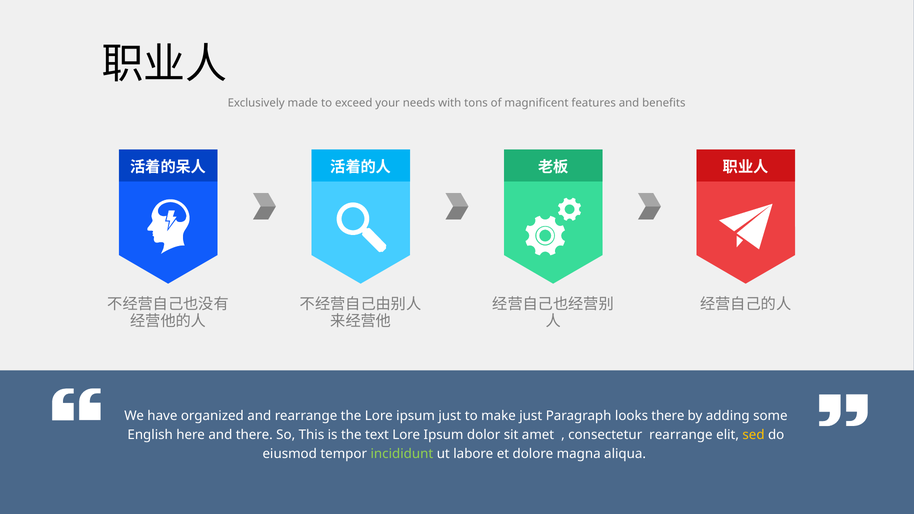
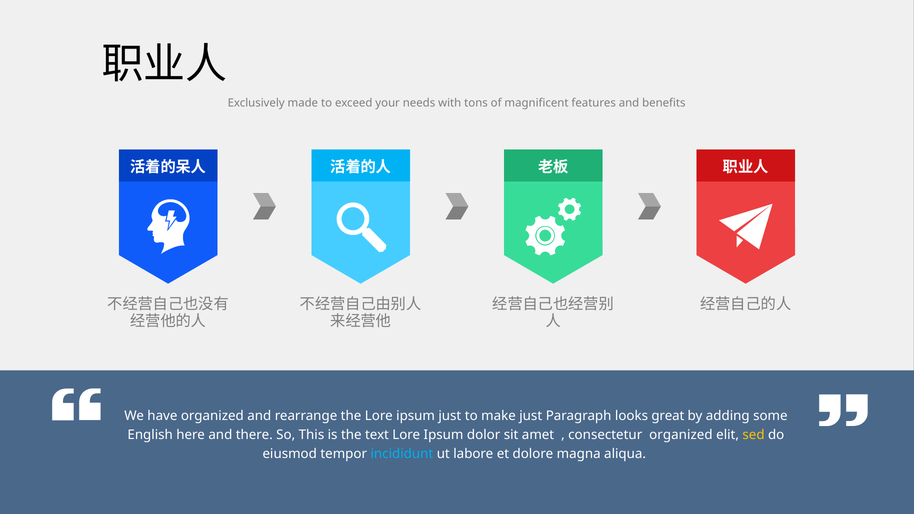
looks there: there -> great (668, 416)
consectetur rearrange: rearrange -> organized (681, 435)
incididunt colour: light green -> light blue (402, 454)
